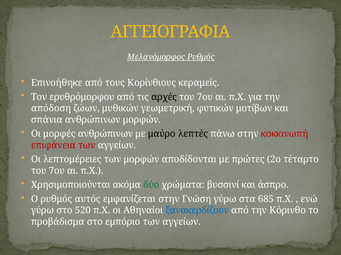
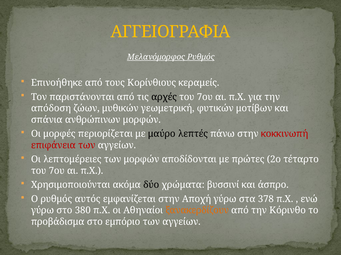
ερυθρόμορφου: ερυθρόμορφου -> παριστάνονται (82, 97)
μορφές ανθρώπινων: ανθρώπινων -> περιορίζεται (105, 134)
δύο colour: green -> black (151, 185)
Γνώση: Γνώση -> Αποχή (197, 200)
685: 685 -> 378 (266, 200)
520: 520 -> 380 (83, 211)
ξανακερδίζουν colour: blue -> orange (197, 211)
